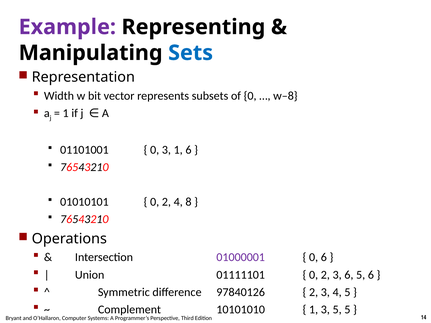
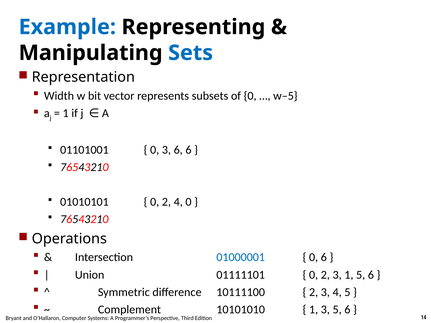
Example colour: purple -> blue (67, 27)
w–8: w–8 -> w–5 (285, 96)
3 1: 1 -> 6 (178, 150)
4 8: 8 -> 0 (188, 202)
01000001 colour: purple -> blue (241, 258)
3 6: 6 -> 1 (349, 275)
97840126: 97840126 -> 10111100 (241, 292)
3 5 5: 5 -> 6 (347, 310)
